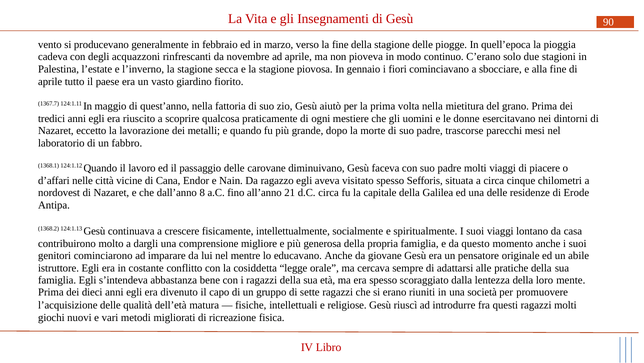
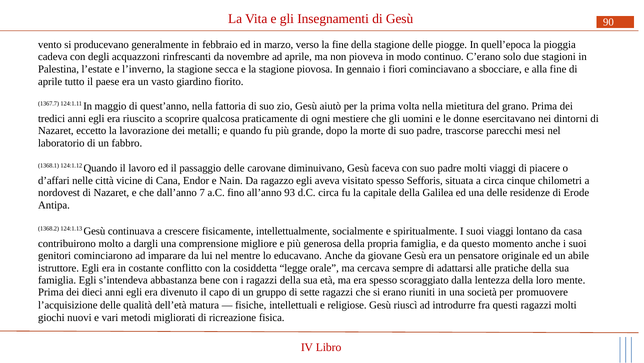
8: 8 -> 7 (202, 193)
21: 21 -> 93 (290, 193)
